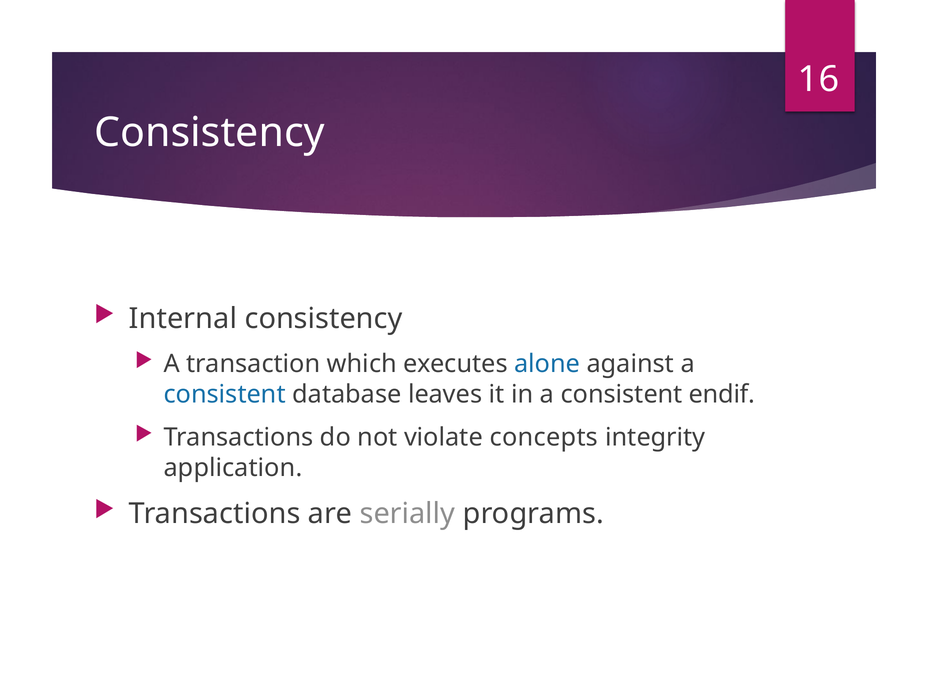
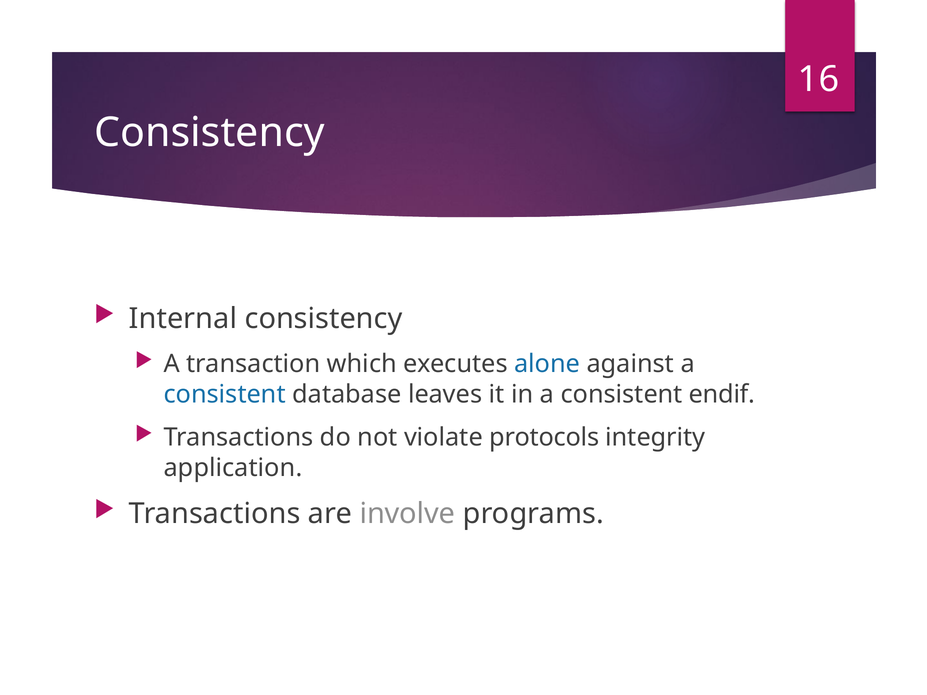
concepts: concepts -> protocols (544, 438)
serially: serially -> involve (407, 514)
